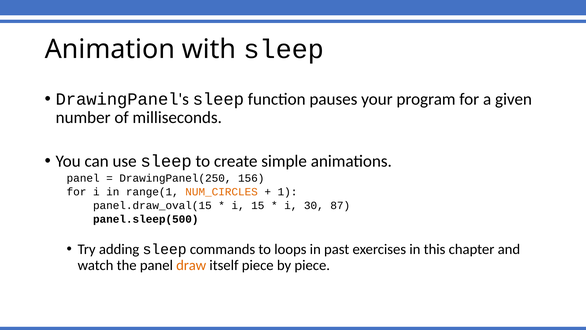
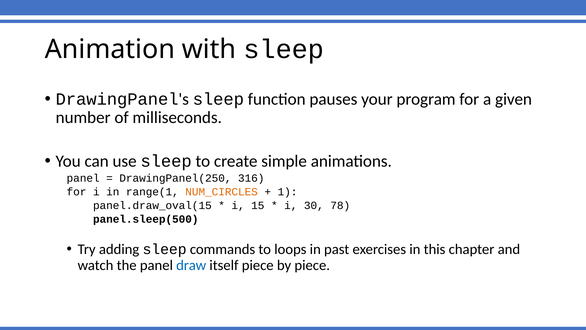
156: 156 -> 316 (251, 178)
87: 87 -> 78 (340, 205)
draw colour: orange -> blue (191, 265)
